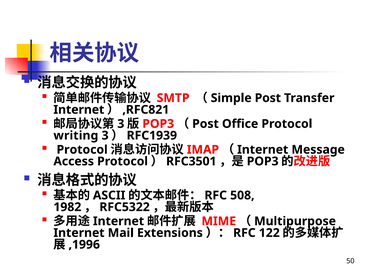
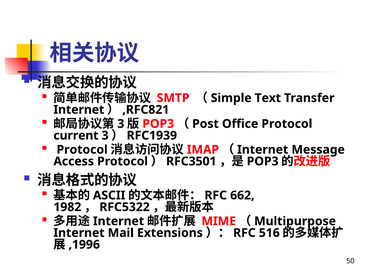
Post: Post -> Text (268, 98)
writing: writing -> current (76, 136)
508: 508 -> 662 (242, 196)
122: 122 -> 516 (269, 233)
